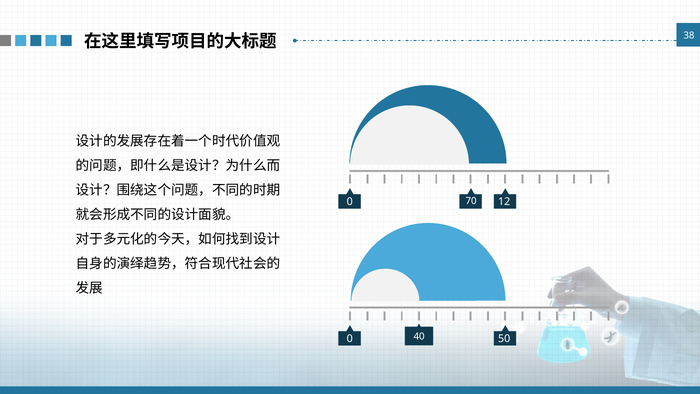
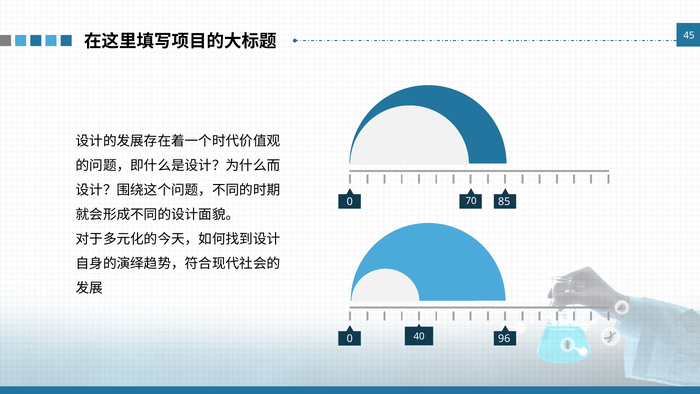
38: 38 -> 45 (689, 36)
12: 12 -> 85 (504, 202)
50: 50 -> 96 (504, 339)
